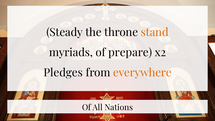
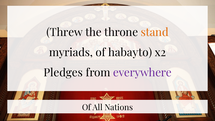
Steady: Steady -> Threw (65, 32)
prepare: prepare -> habayto (130, 53)
everywhere colour: orange -> purple (142, 73)
